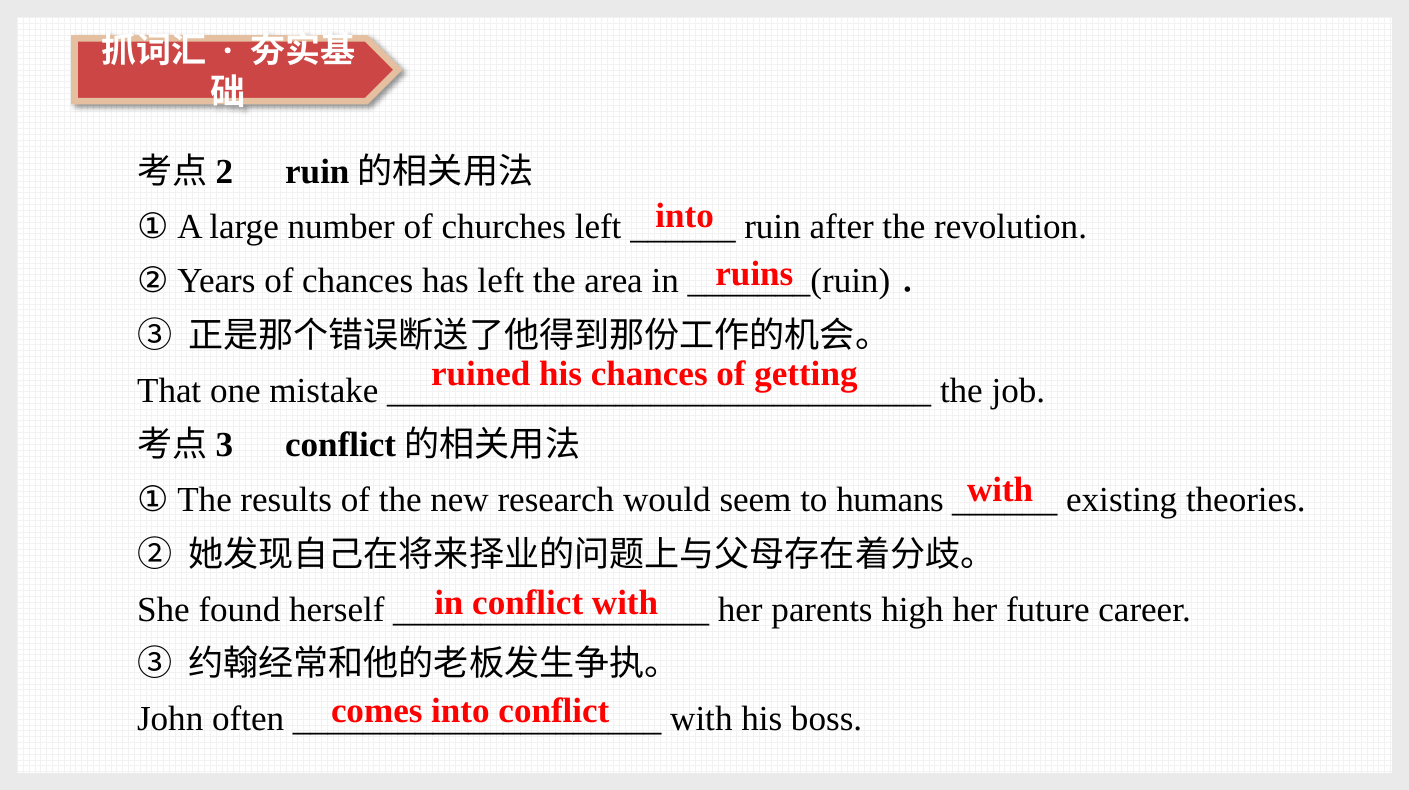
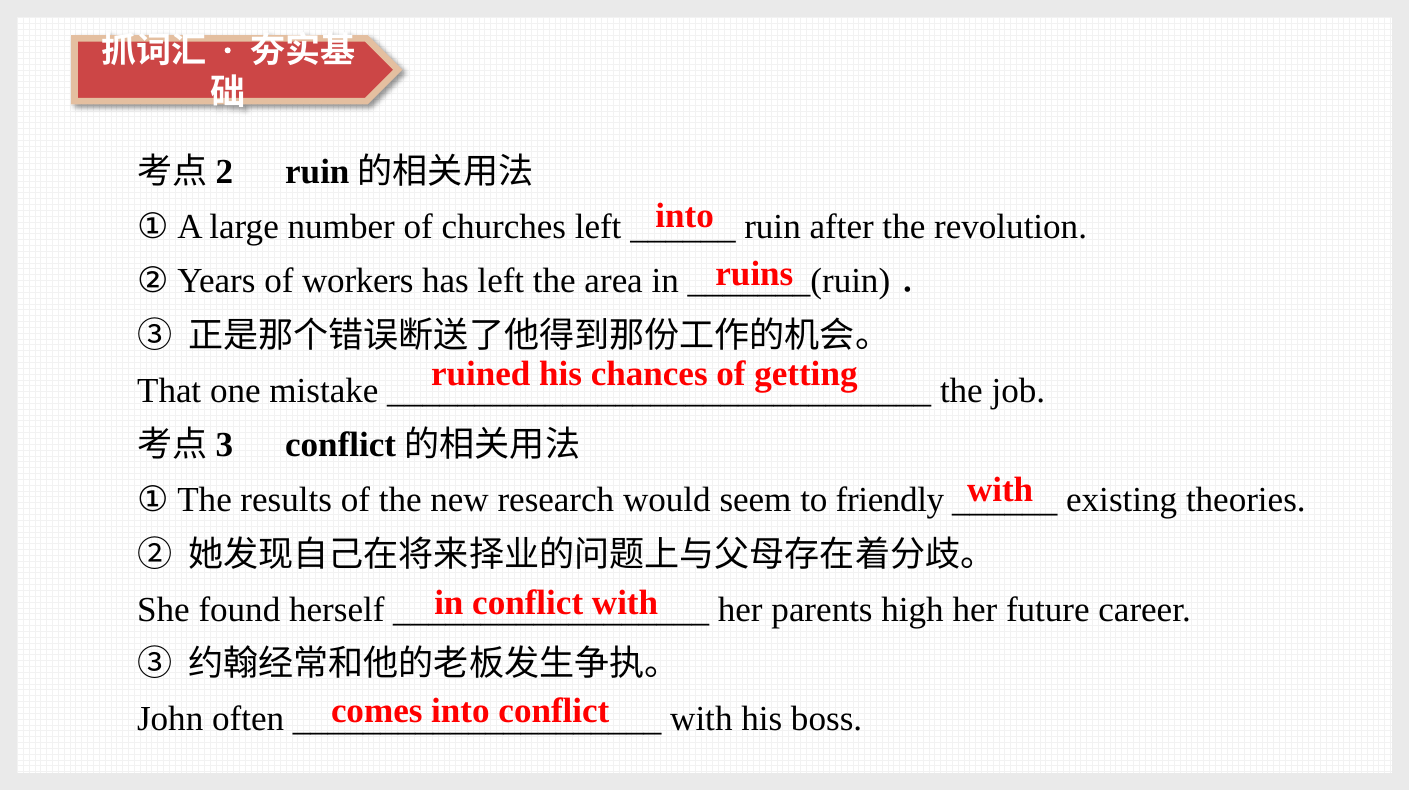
of chances: chances -> workers (358, 281)
humans: humans -> friendly (890, 500)
